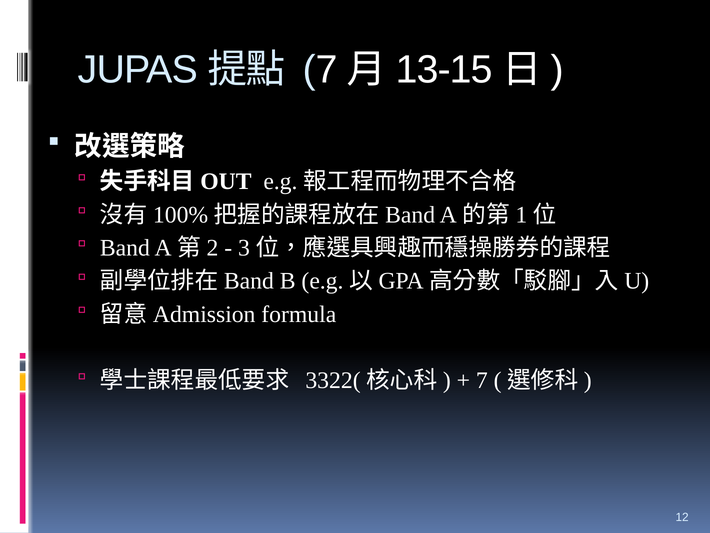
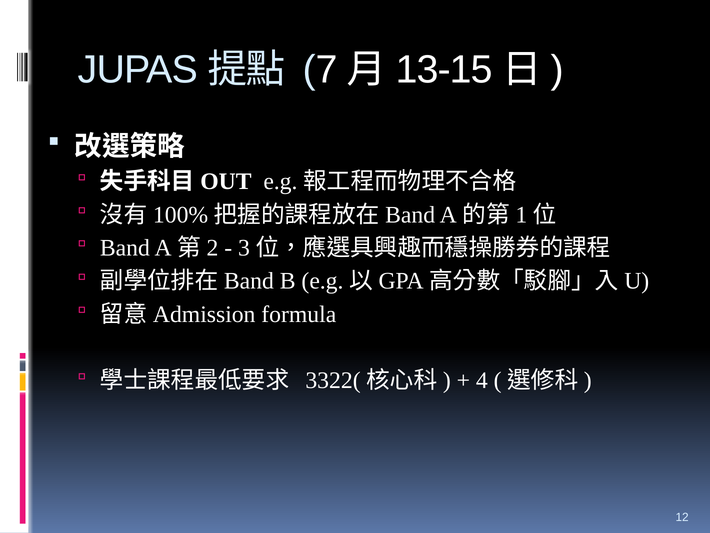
7: 7 -> 4 (482, 380)
